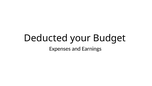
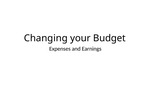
Deducted: Deducted -> Changing (46, 38)
